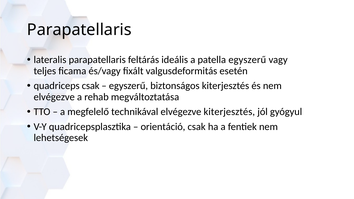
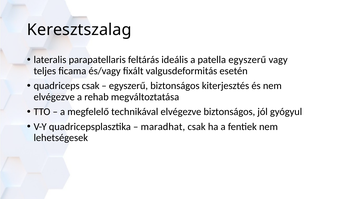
Parapatellaris: Parapatellaris -> Keresztszalag (79, 30)
elvégezve kiterjesztés: kiterjesztés -> biztonságos (229, 112)
orientáció: orientáció -> maradhat (163, 127)
